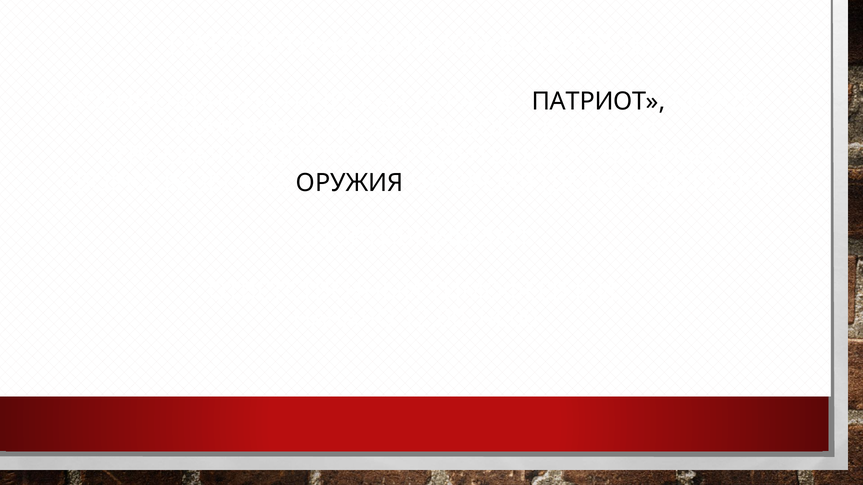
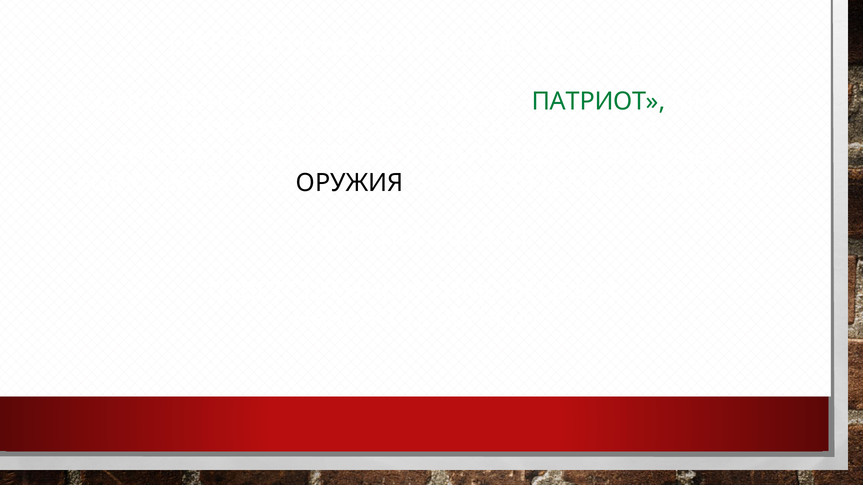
ПАТРИОТ colour: black -> green (599, 101)
